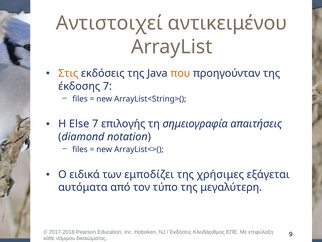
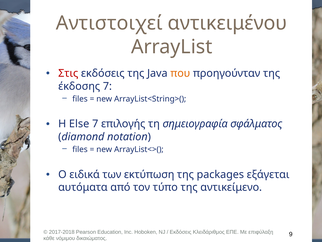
Στις colour: orange -> red (68, 73)
απαιτήσεις: απαιτήσεις -> σφάλματος (256, 124)
εμποδίζει: εμποδίζει -> εκτύπωση (149, 174)
χρήσιμες: χρήσιμες -> packages (220, 174)
μεγαλύτερη: μεγαλύτερη -> αντικείμενο (231, 187)
